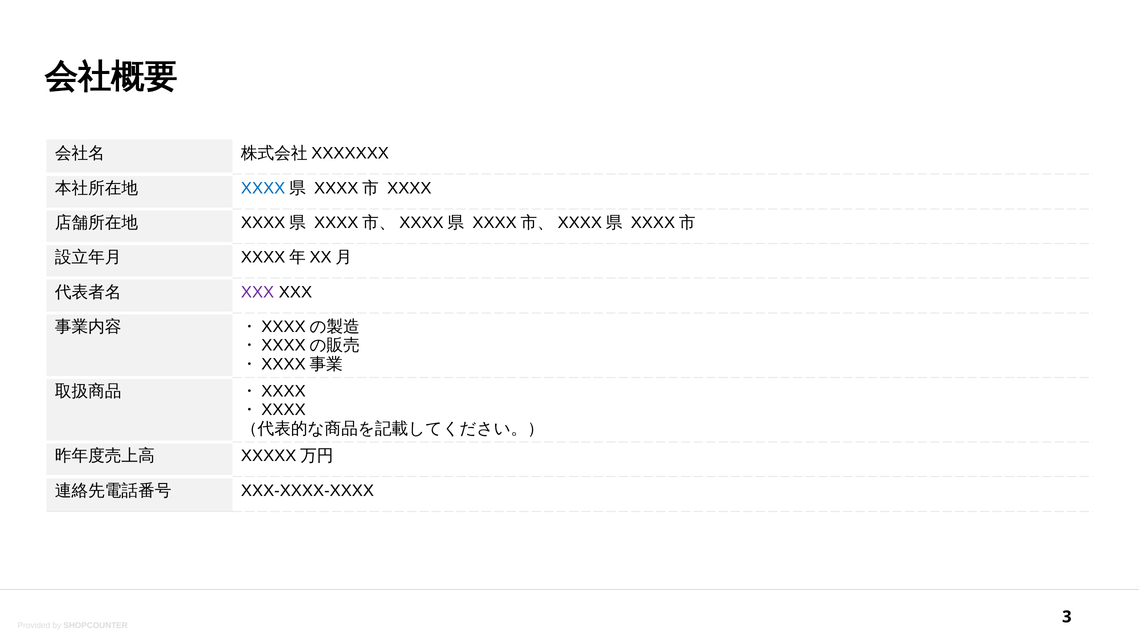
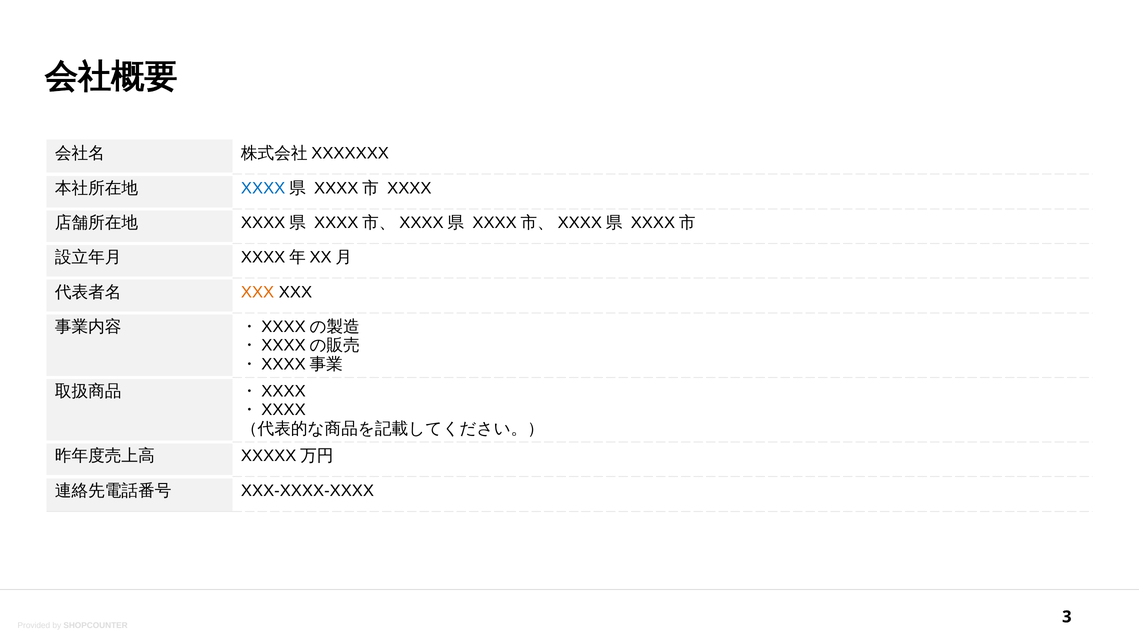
XXX colour: purple -> orange (258, 292)
